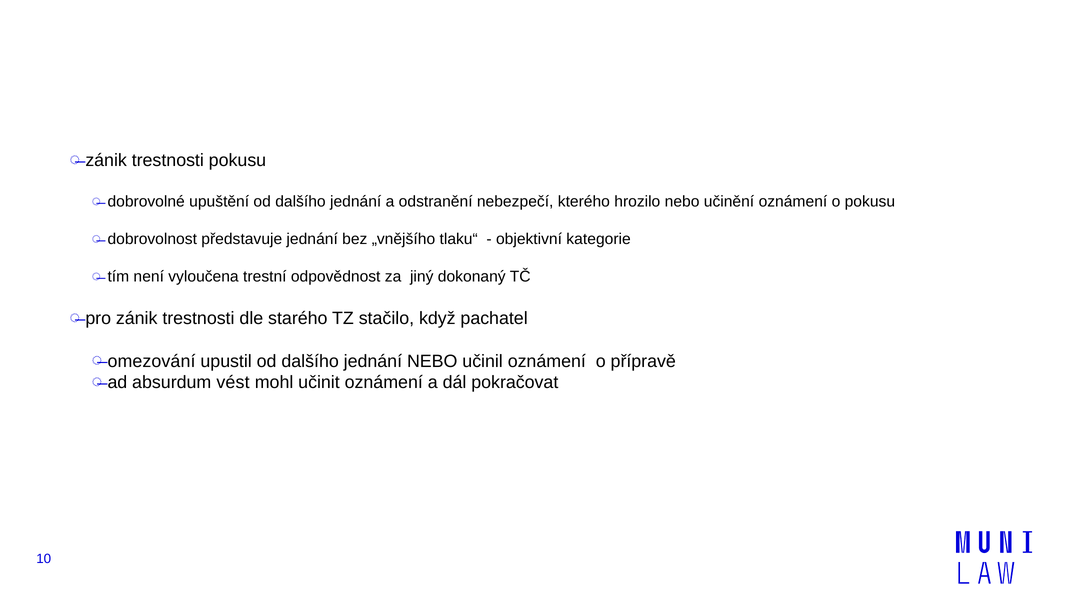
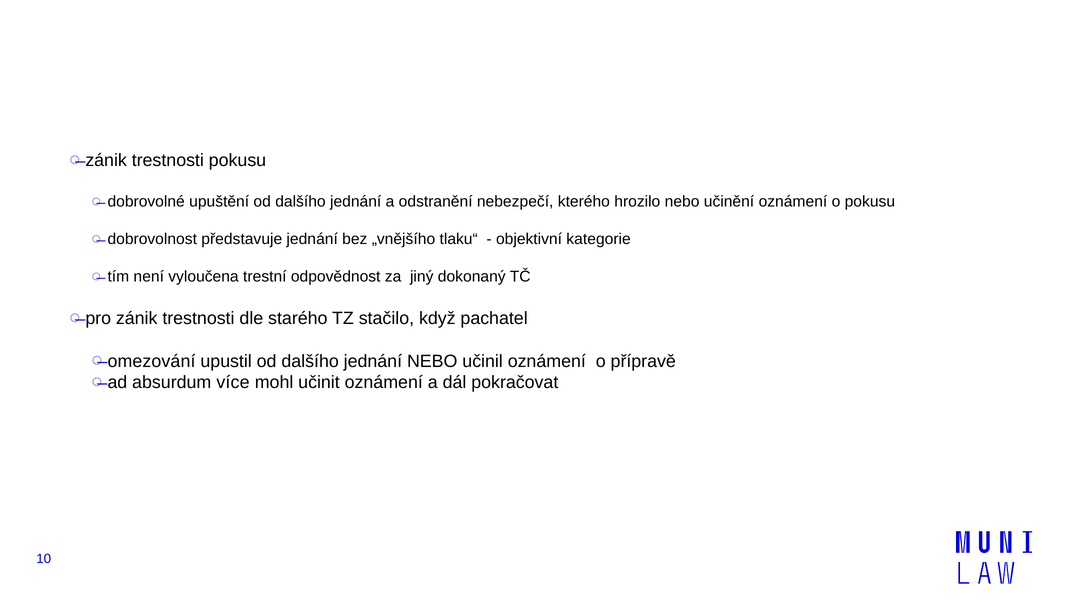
vést: vést -> více (233, 383)
